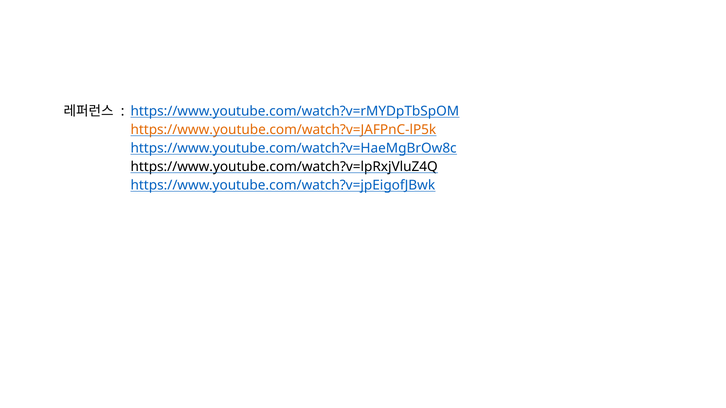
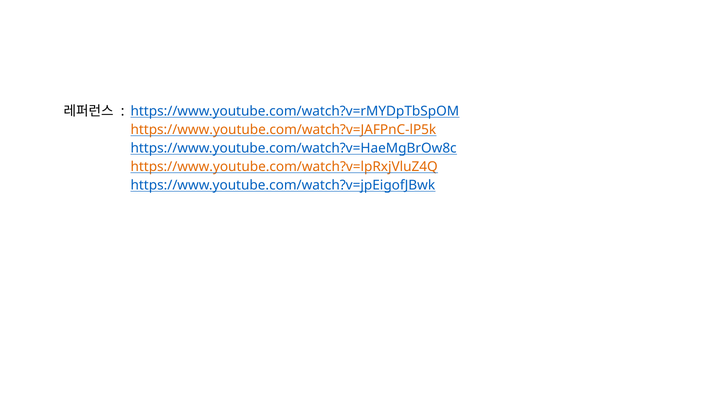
https://www.youtube.com/watch?v=lpRxjVluZ4Q colour: black -> orange (284, 167)
